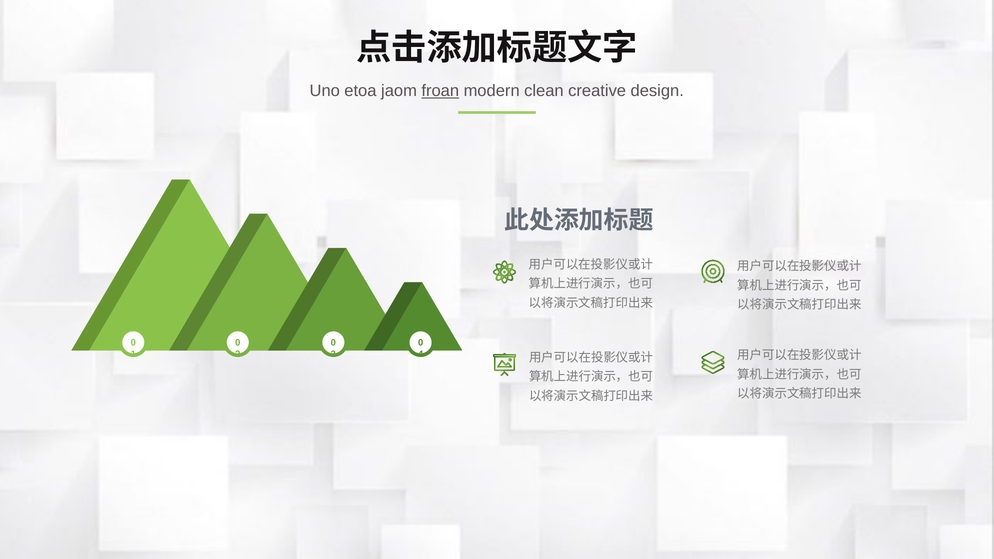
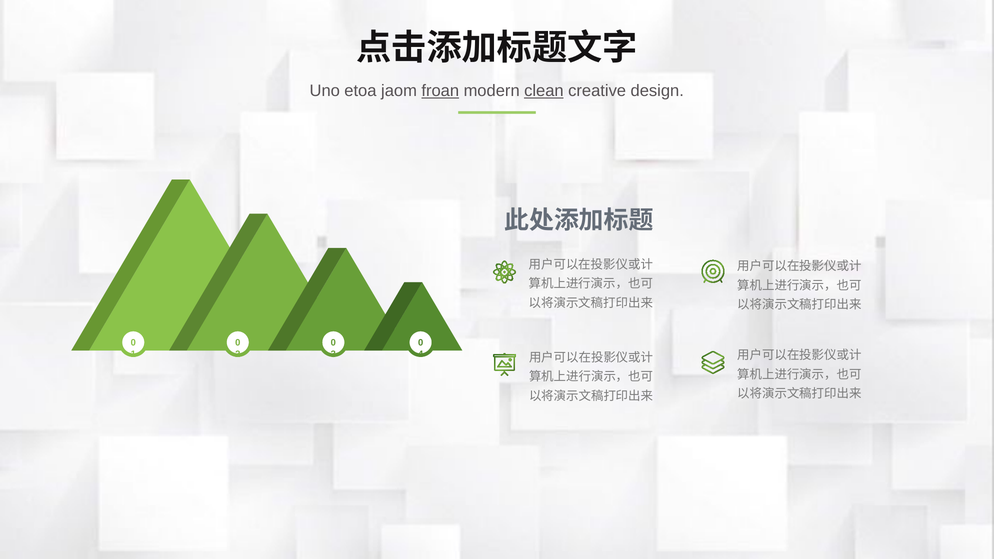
clean underline: none -> present (544, 91)
